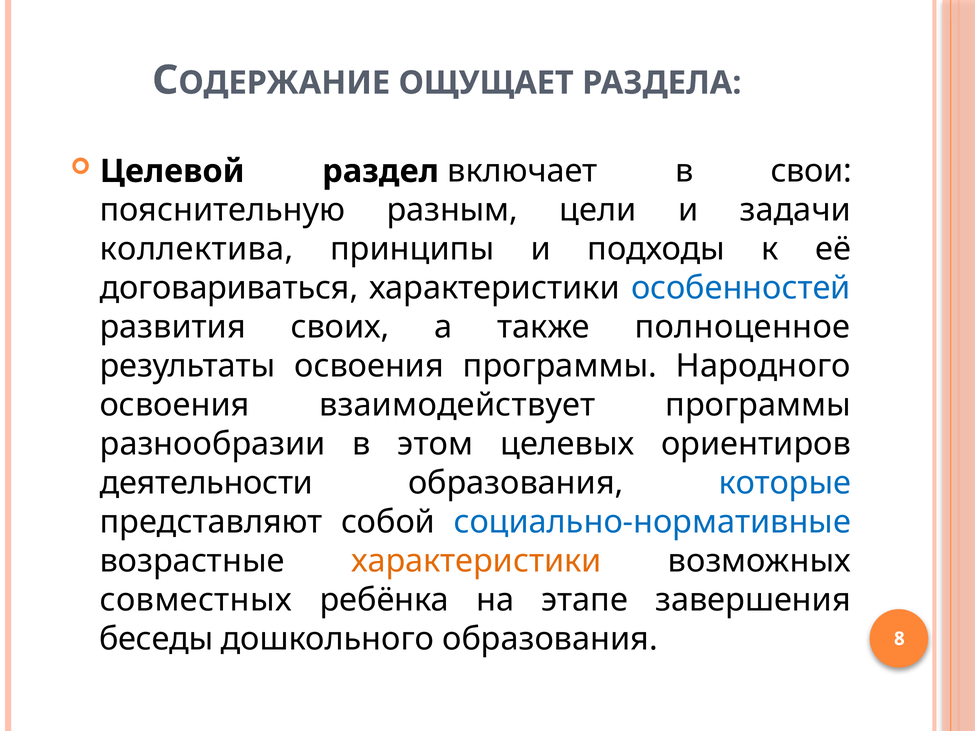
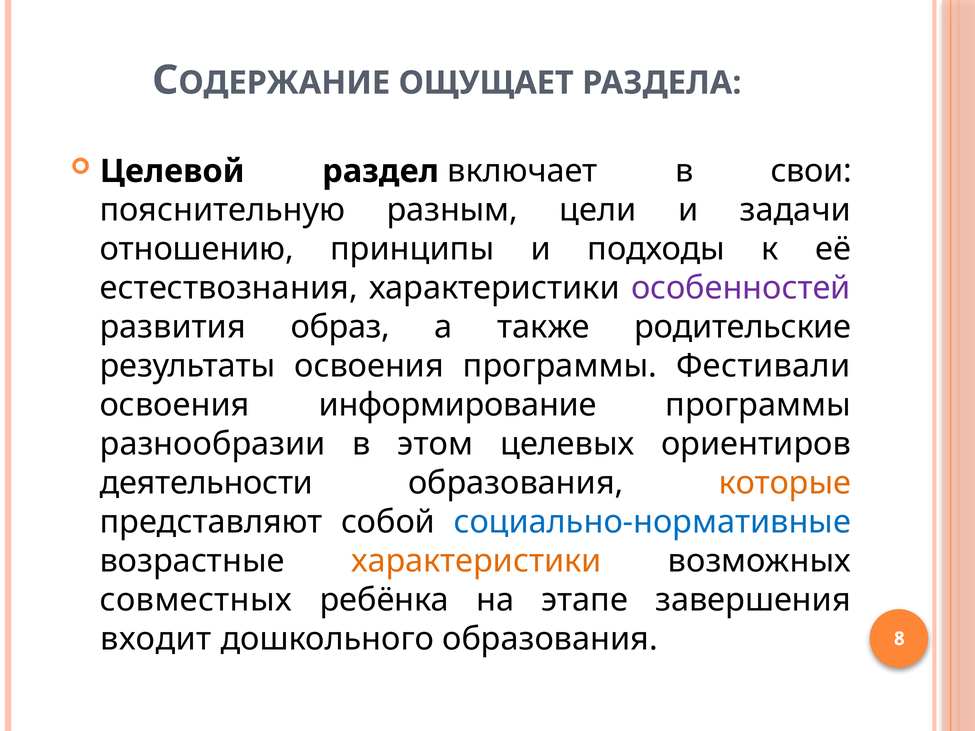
коллектива: коллектива -> отношению (197, 249)
договариваться: договариваться -> естествознания (229, 288)
особенностей colour: blue -> purple (741, 288)
своих: своих -> образ (340, 327)
полноценное: полноценное -> родительские (743, 327)
Народного: Народного -> Фестивали (763, 366)
взаимодействует: взаимодействует -> информирование (458, 405)
которые colour: blue -> orange (785, 483)
беседы: беседы -> входит (156, 639)
